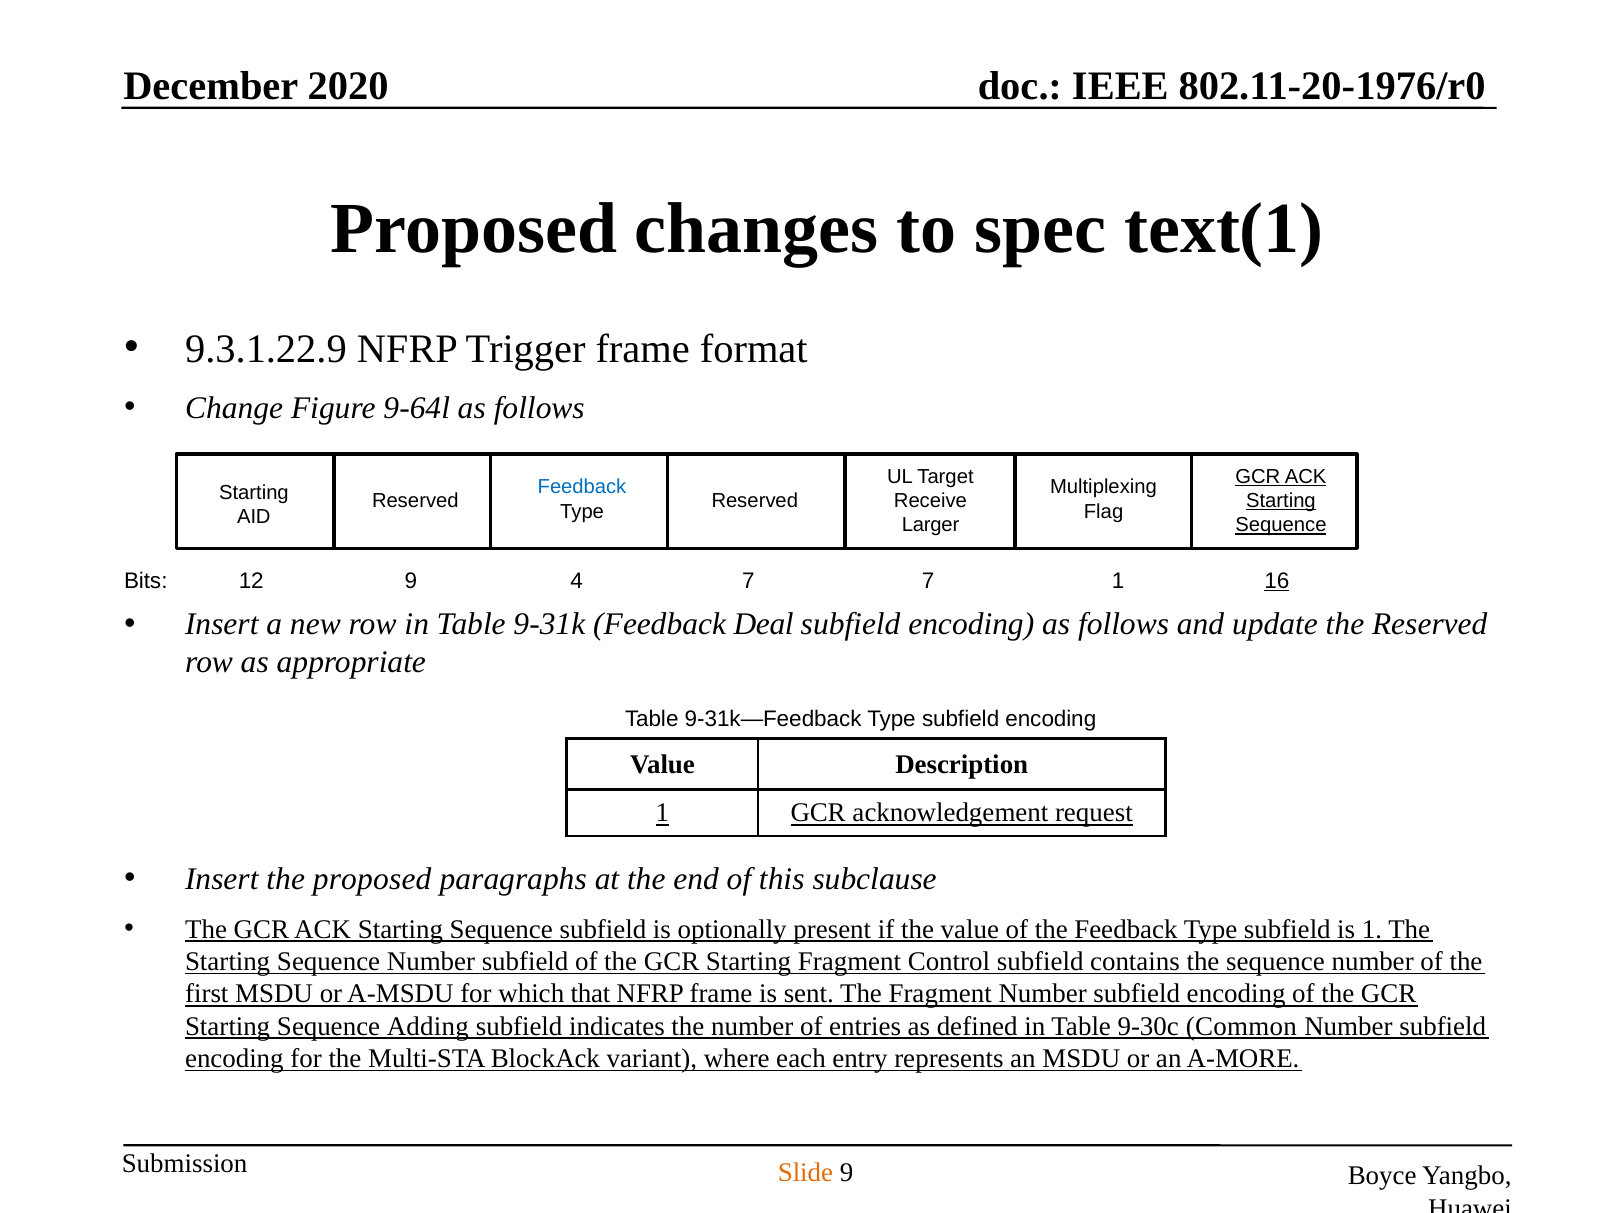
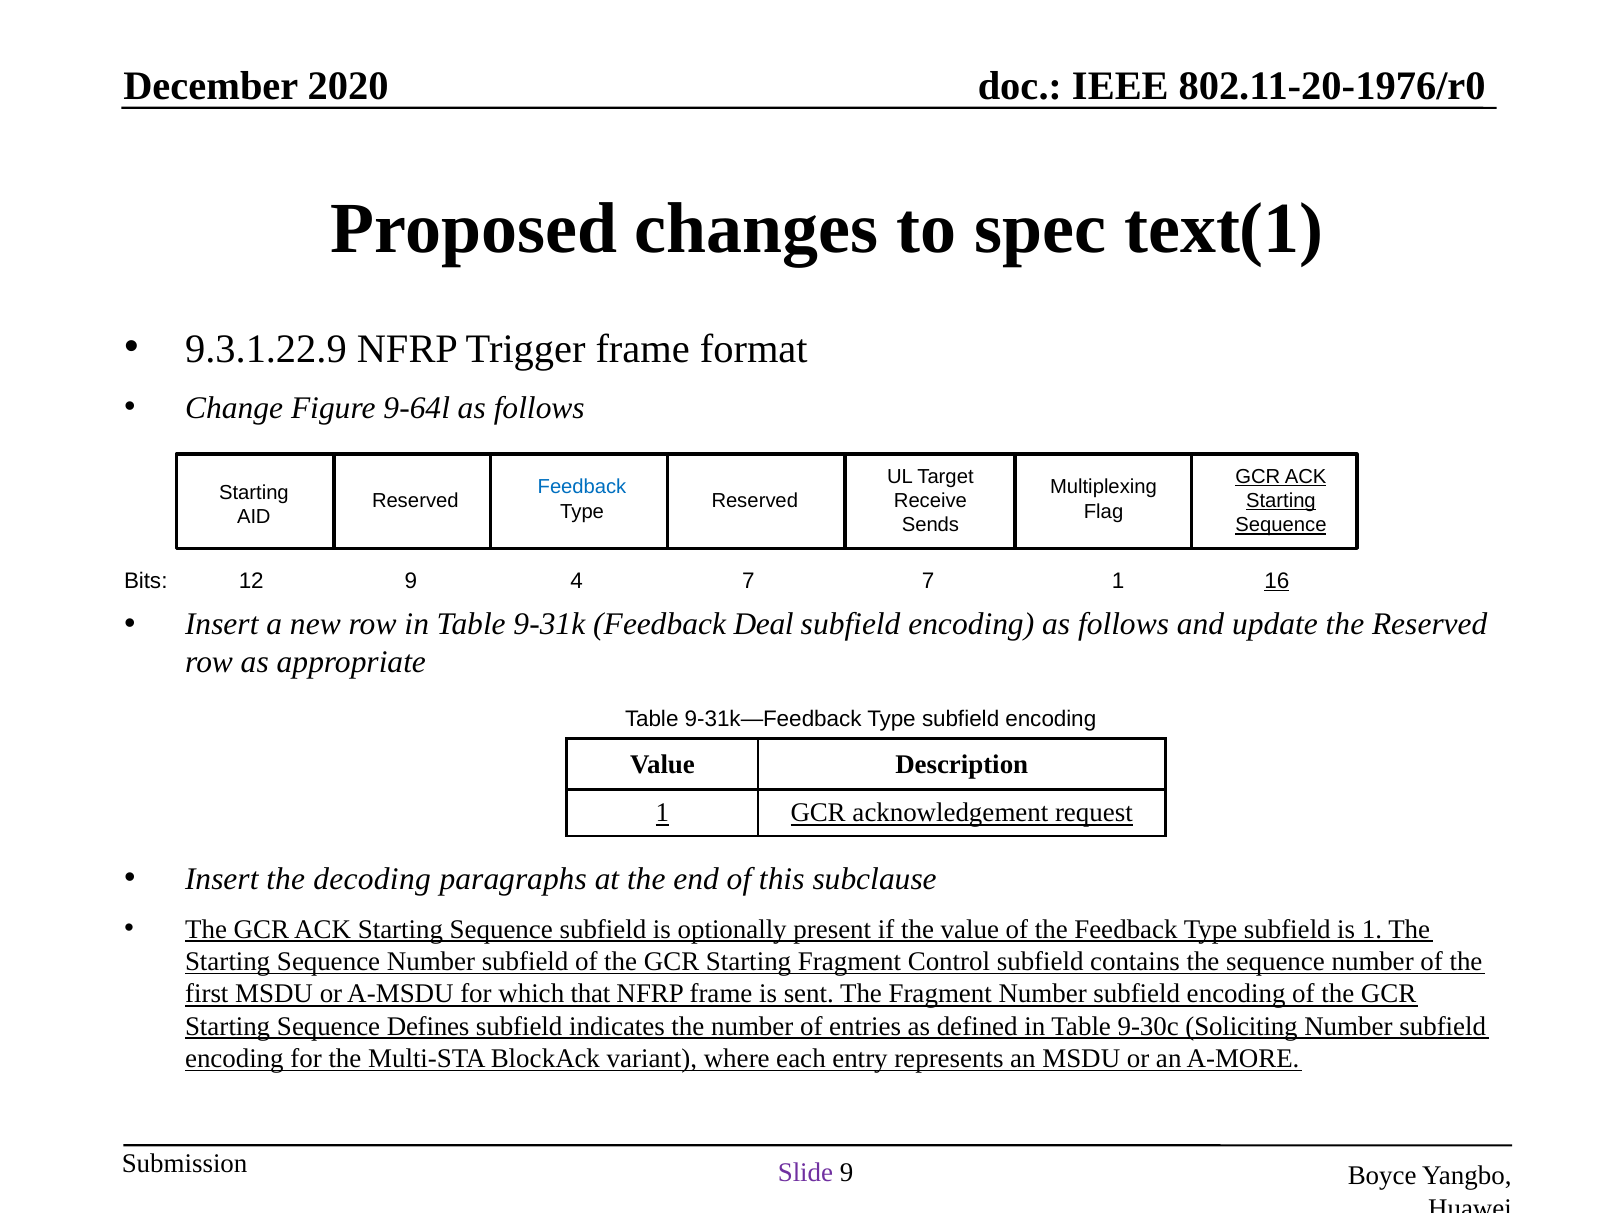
Larger: Larger -> Sends (930, 525)
the proposed: proposed -> decoding (372, 879)
Adding: Adding -> Defines (428, 1027)
Common: Common -> Soliciting (1242, 1027)
Slide colour: orange -> purple (805, 1173)
